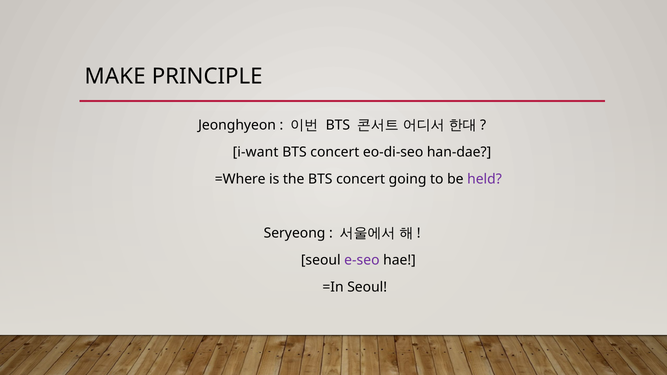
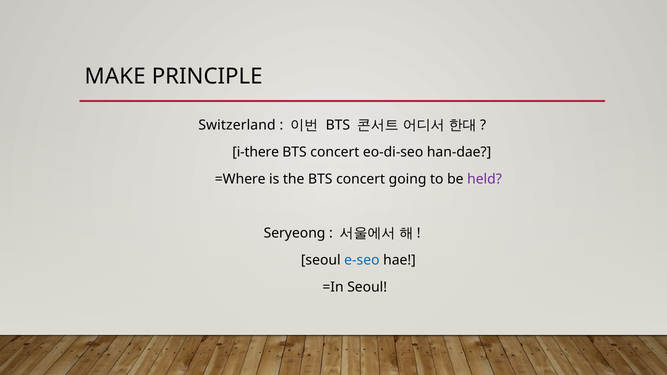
Jeonghyeon: Jeonghyeon -> Switzerland (237, 125)
i-want: i-want -> i-there (256, 152)
e-seo colour: purple -> blue (362, 260)
